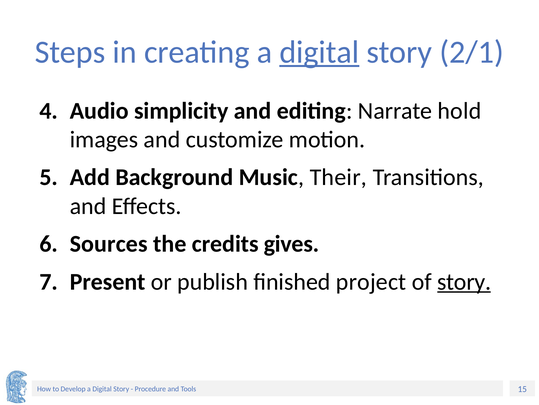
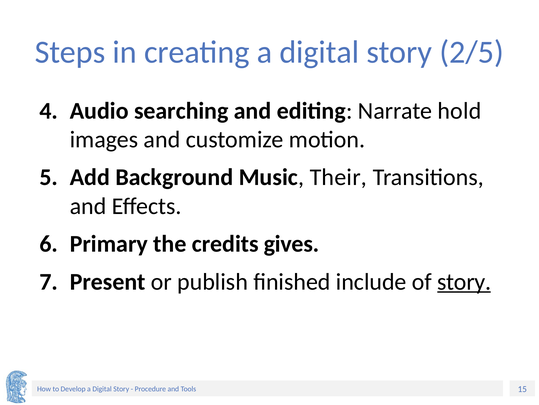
digital underline: present -> none (319, 52)
2/1: 2/1 -> 2/5 (472, 52)
simplicity: simplicity -> searching (181, 111)
Sources: Sources -> Primary (109, 244)
project: project -> include (371, 281)
